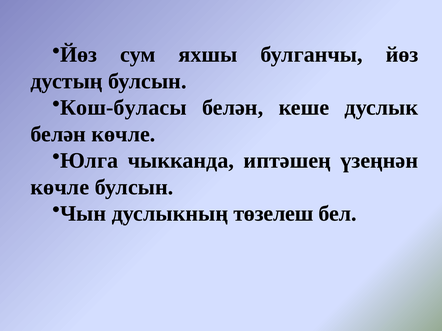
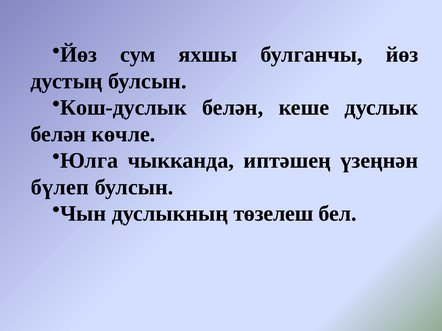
Кош-буласы: Кош-буласы -> Кош-дуслык (123, 108)
көчле: көчле -> бүлеп (60, 187)
